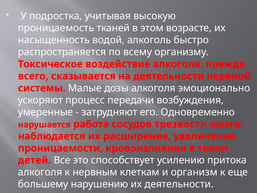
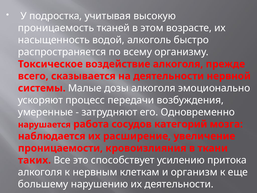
трезвости: трезвости -> категорий (181, 124)
детей: детей -> таких (34, 160)
